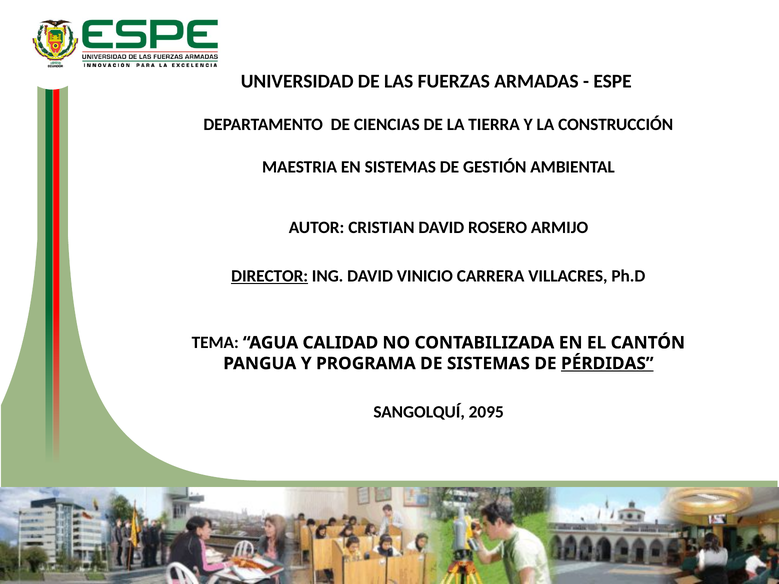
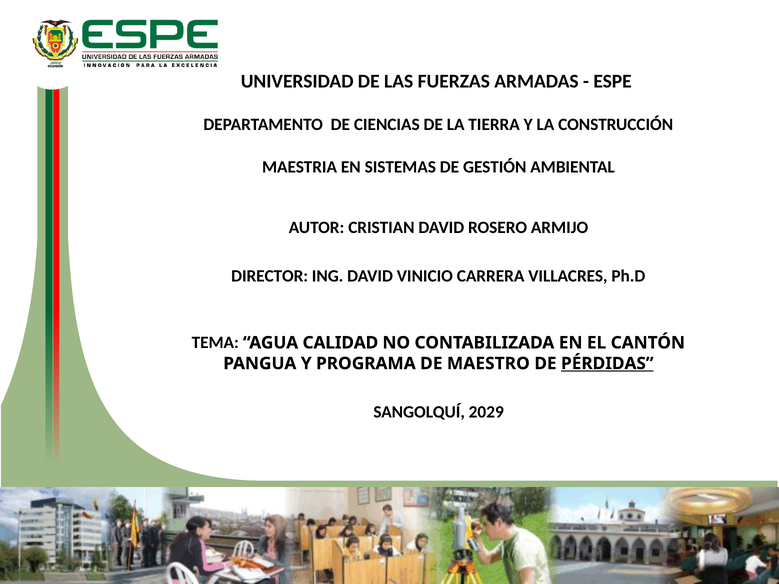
DIRECTOR underline: present -> none (270, 276)
DE SISTEMAS: SISTEMAS -> MAESTRO (488, 364)
2095: 2095 -> 2029 (486, 412)
